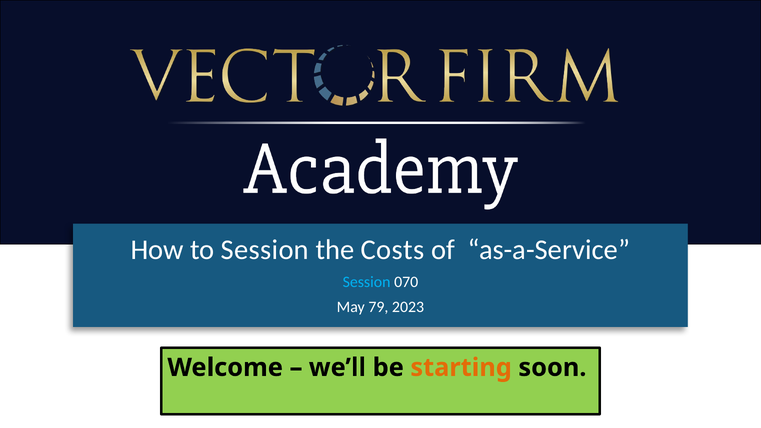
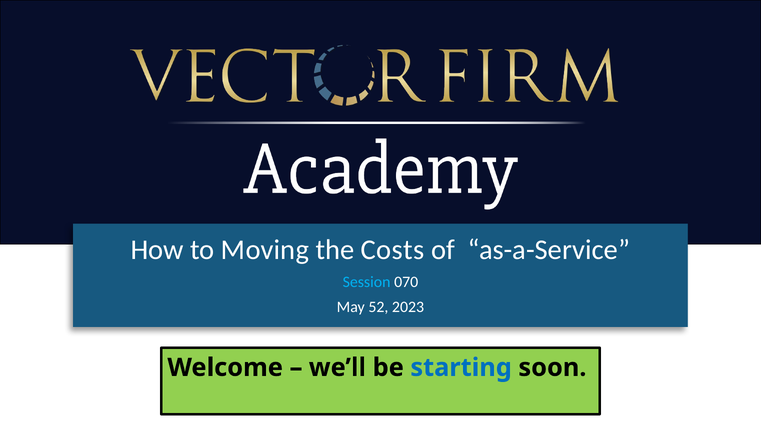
to Session: Session -> Moving (265, 250)
79: 79 -> 52 (378, 307)
starting colour: orange -> blue (461, 368)
